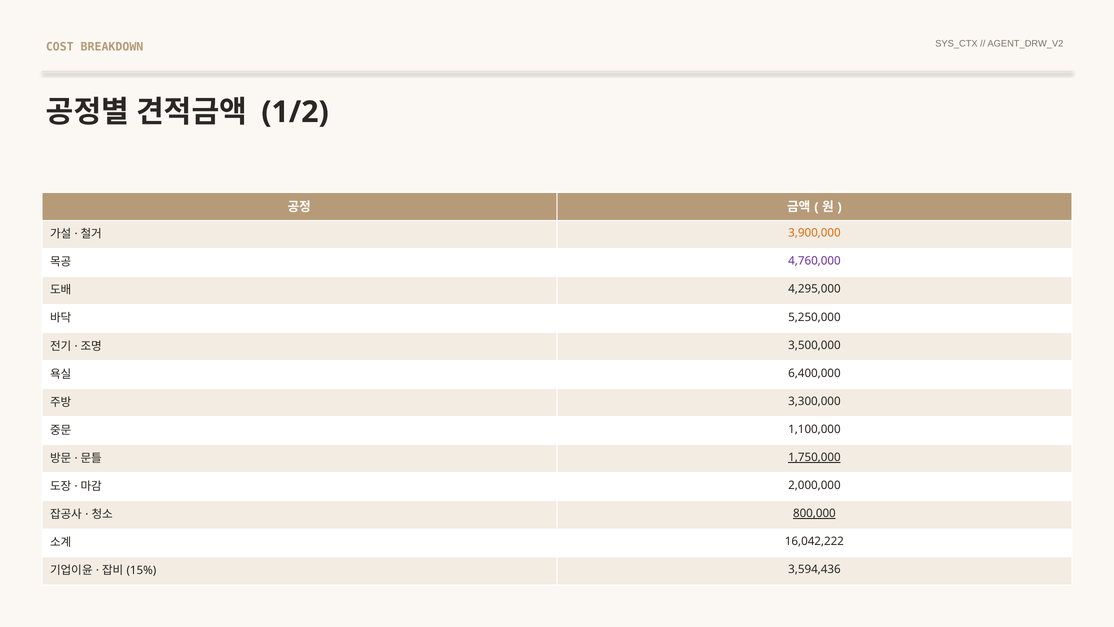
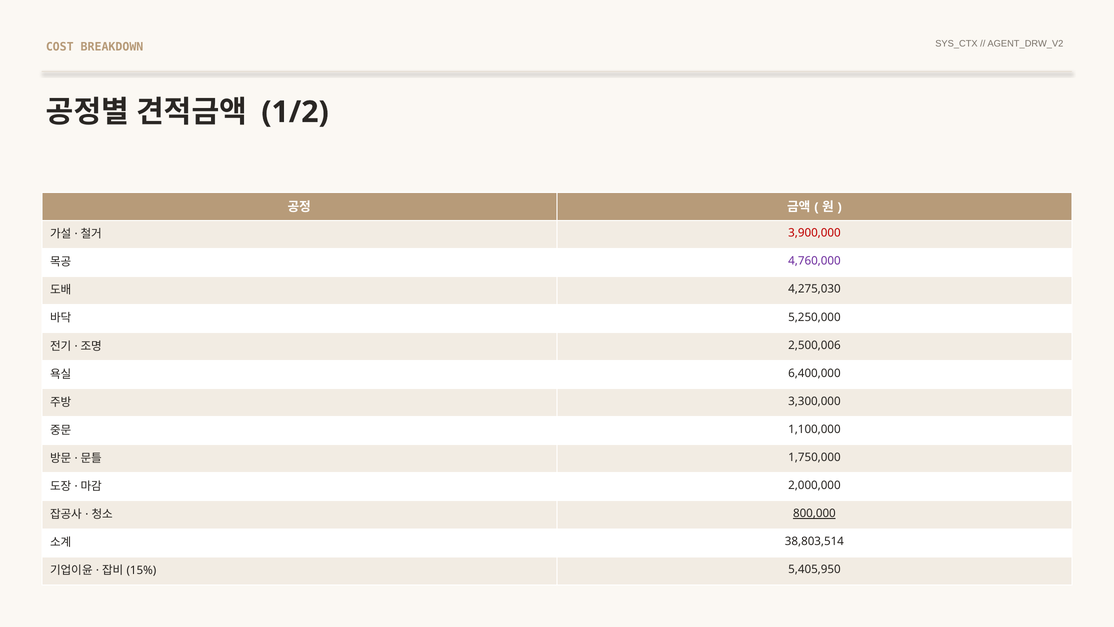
3,900,000 colour: orange -> red (814, 233)
4,295,000: 4,295,000 -> 4,275,030 (814, 289)
3,500,000: 3,500,000 -> 2,500,006 (814, 345)
1,750,000 underline: present -> none (814, 457)
16,042,222: 16,042,222 -> 38,803,514 (814, 541)
3,594,436: 3,594,436 -> 5,405,950 (814, 569)
